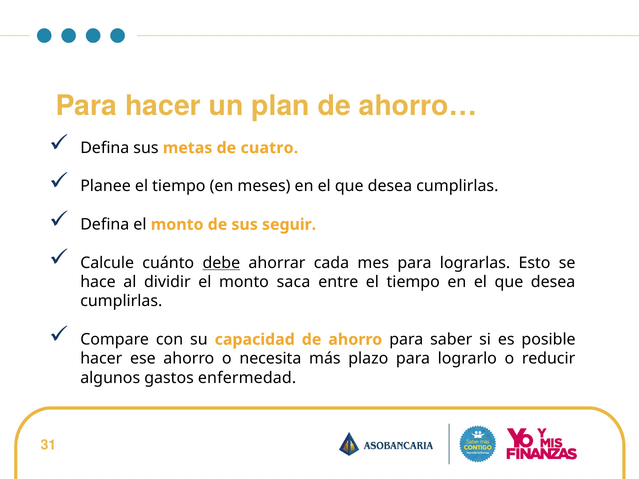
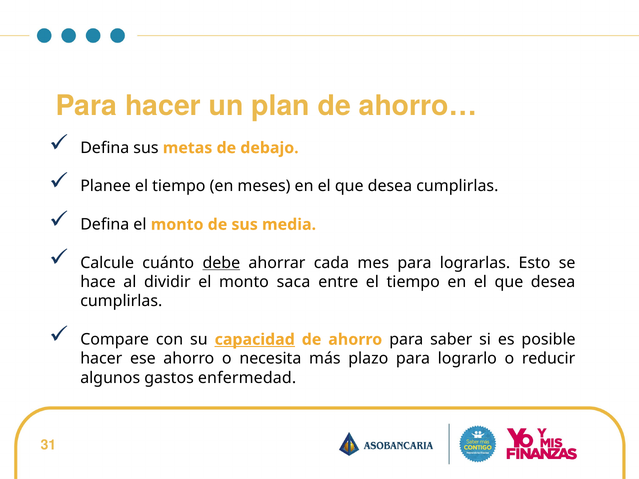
cuatro: cuatro -> debajo (269, 148)
seguir: seguir -> media (289, 225)
capacidad underline: none -> present (255, 340)
